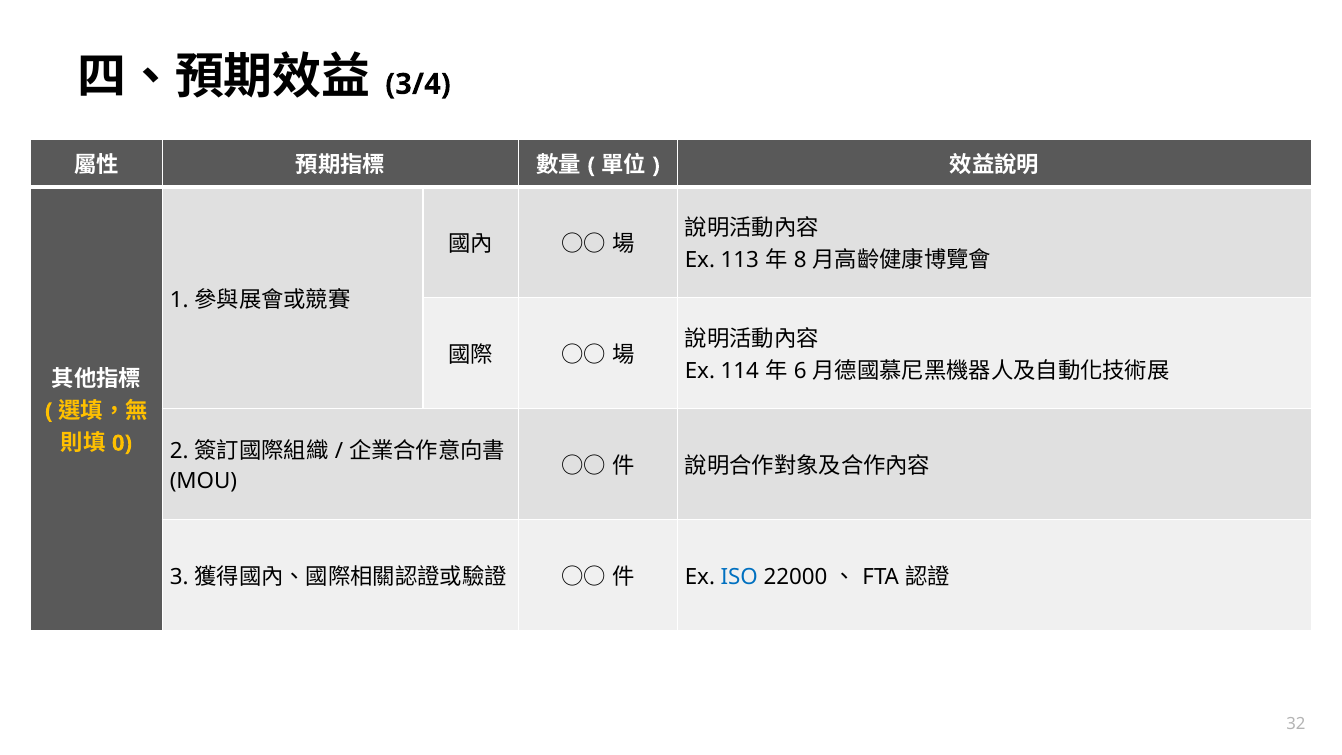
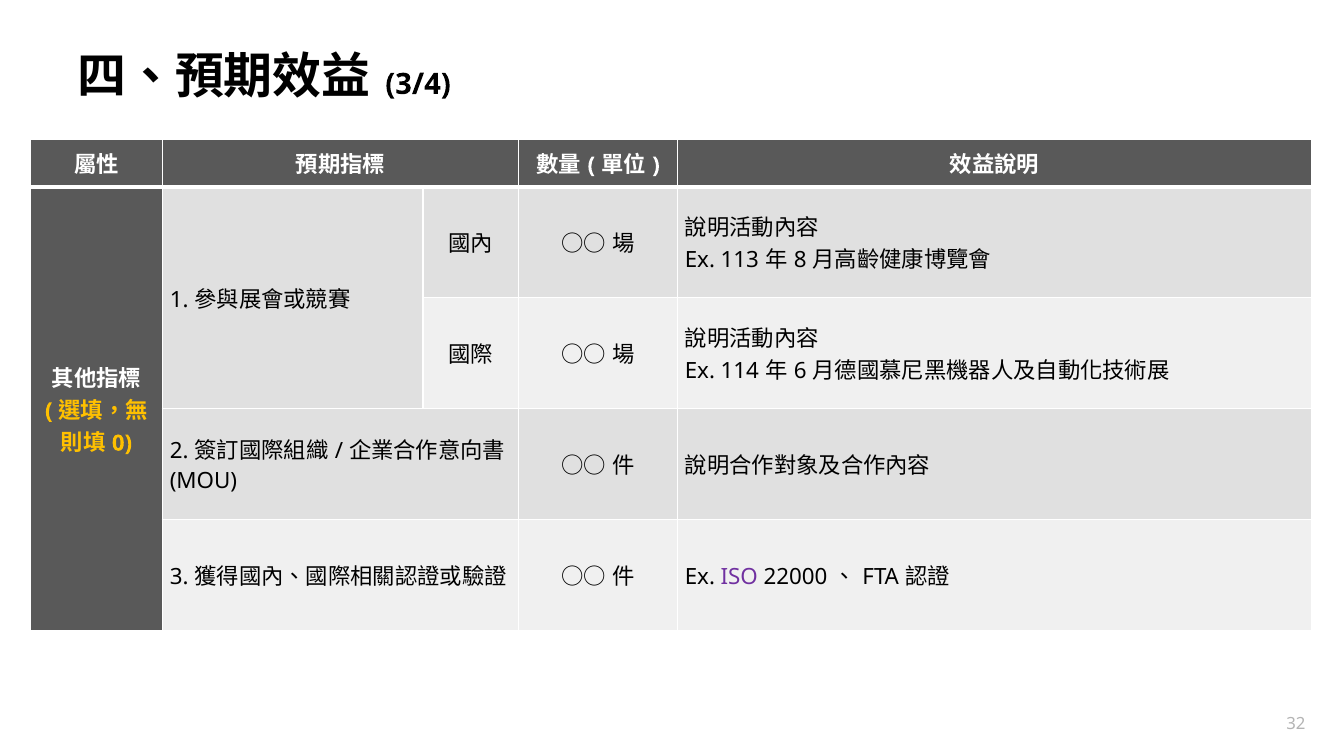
ISO colour: blue -> purple (739, 577)
